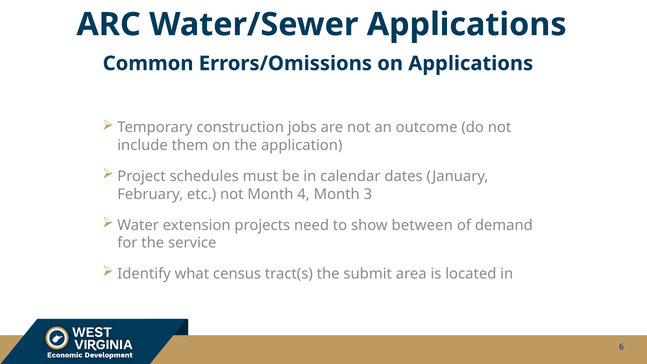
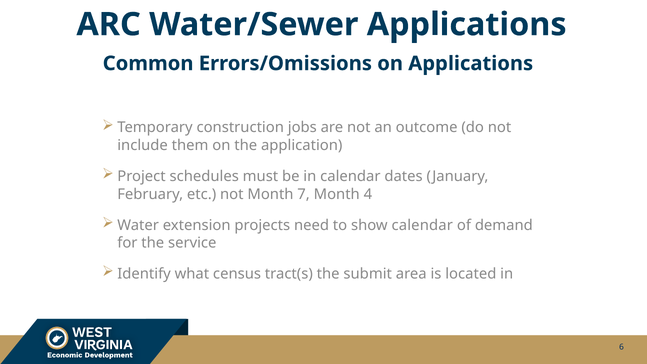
4: 4 -> 7 (304, 194)
3: 3 -> 4 (368, 194)
show between: between -> calendar (422, 225)
